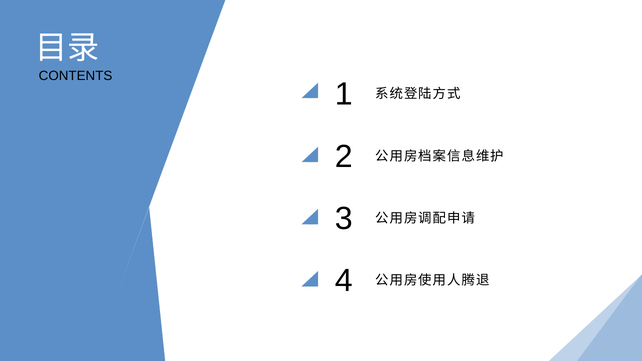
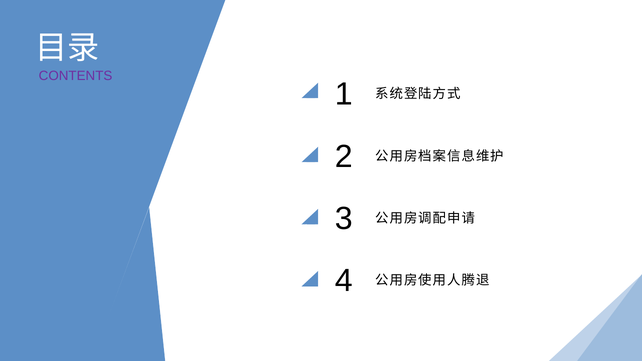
CONTENTS colour: black -> purple (76, 76)
